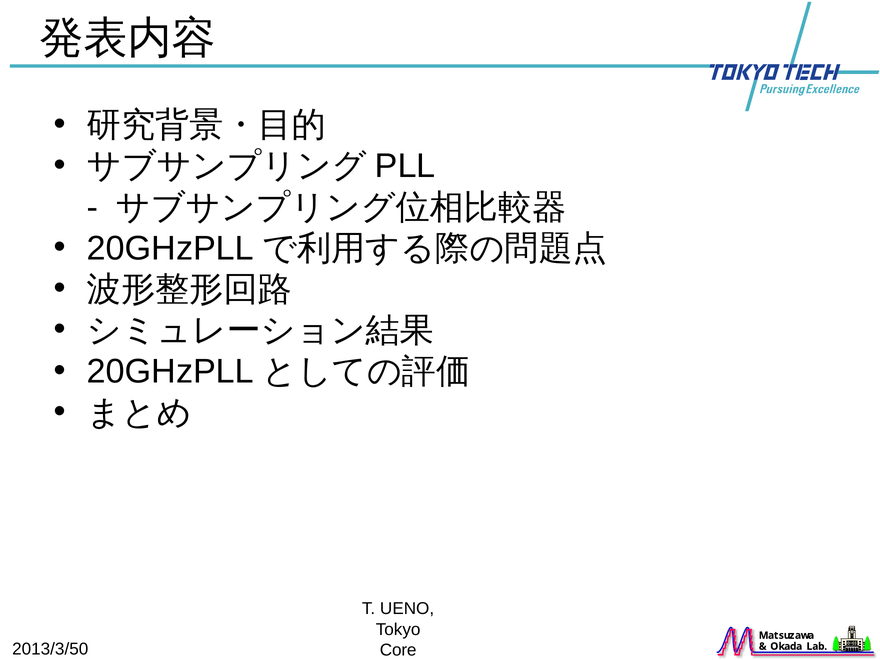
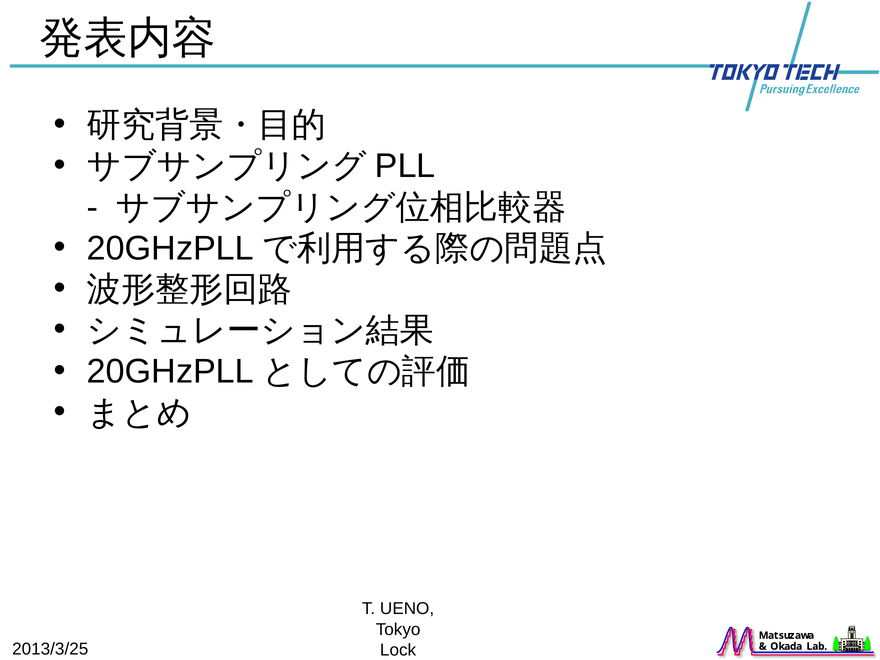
2013/3/50: 2013/3/50 -> 2013/3/25 (50, 649)
Core: Core -> Lock (398, 650)
